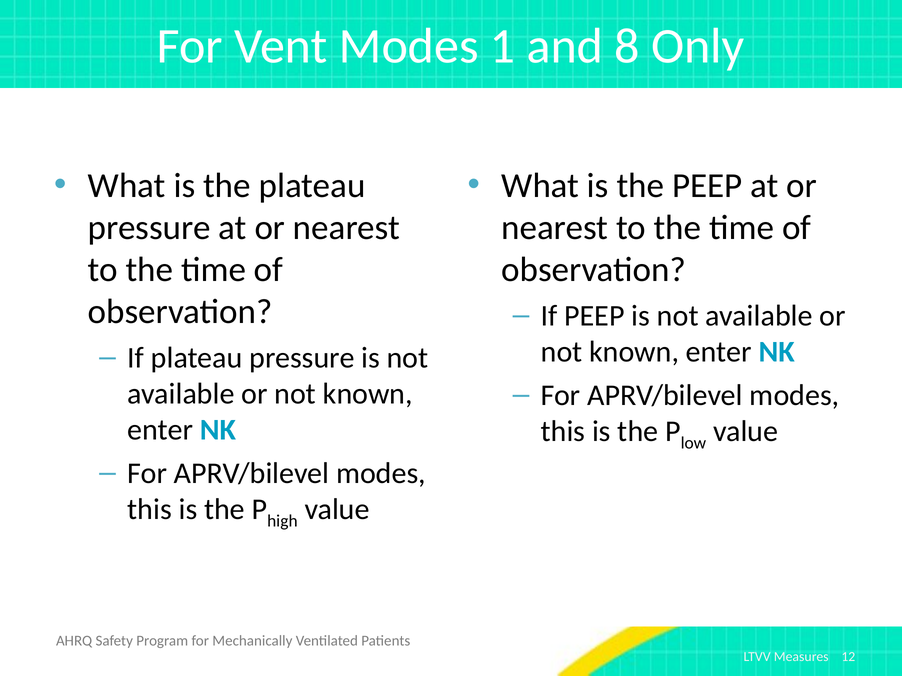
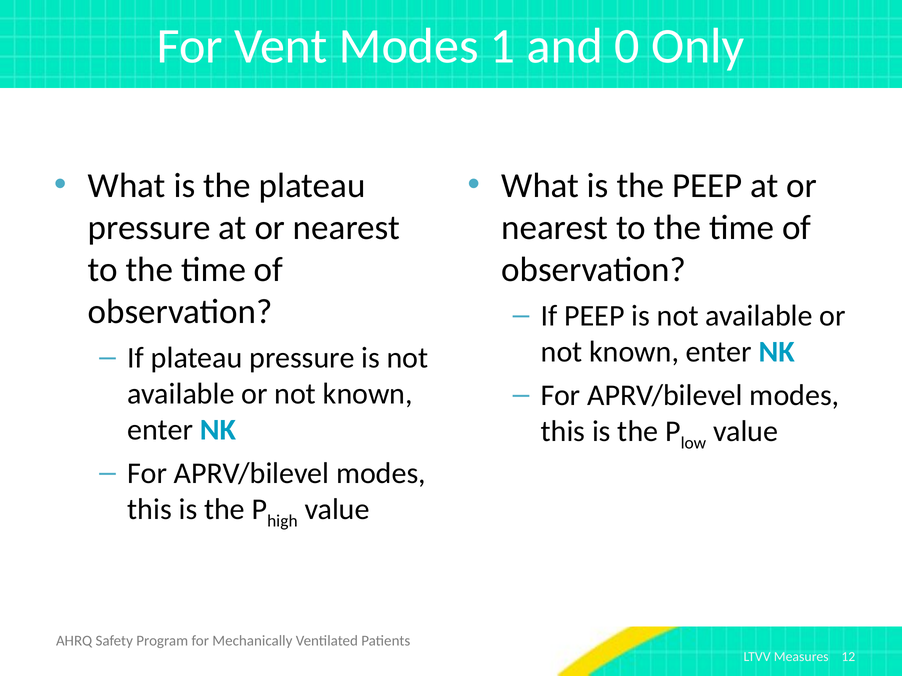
8: 8 -> 0 (627, 46)
